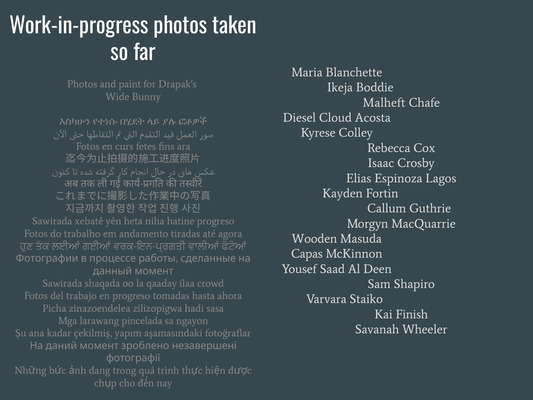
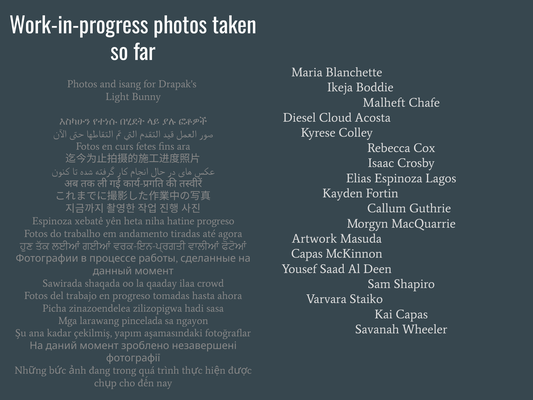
paint: paint -> isang (130, 84)
Wide: Wide -> Light (117, 97)
Sawirada: Sawirada -> Espinoza (52, 221)
Wooden: Wooden -> Artwork (314, 239)
Kai Finish: Finish -> Capas (412, 314)
